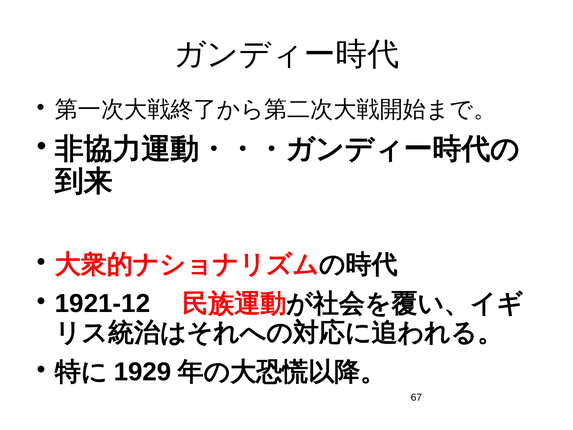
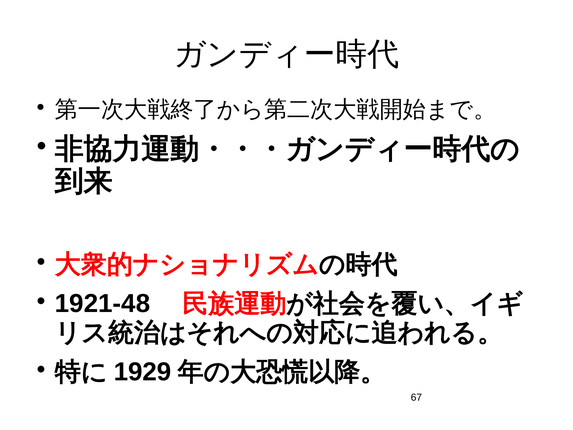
1921-12: 1921-12 -> 1921-48 (103, 303)
